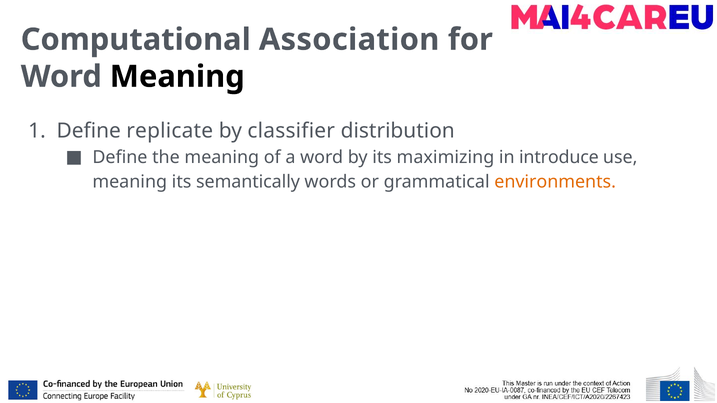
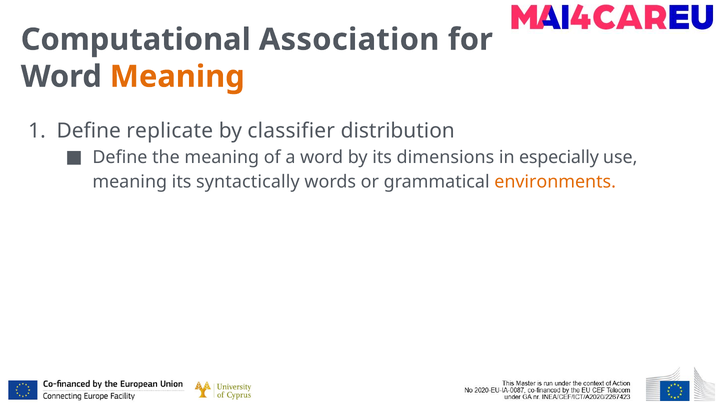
Meaning colour: black -> orange (177, 77)
maximizing: maximizing -> dimensions (445, 157)
introduce: introduce -> especially (559, 157)
semantically: semantically -> syntactically (248, 182)
